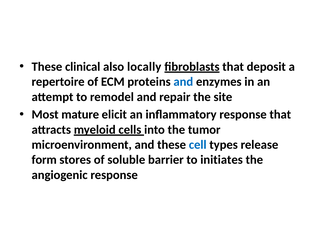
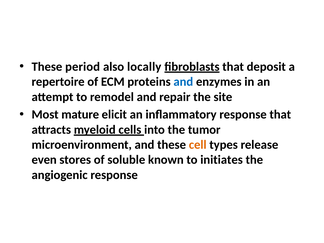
clinical: clinical -> period (83, 67)
cell colour: blue -> orange (198, 145)
form: form -> even (44, 160)
barrier: barrier -> known (166, 160)
